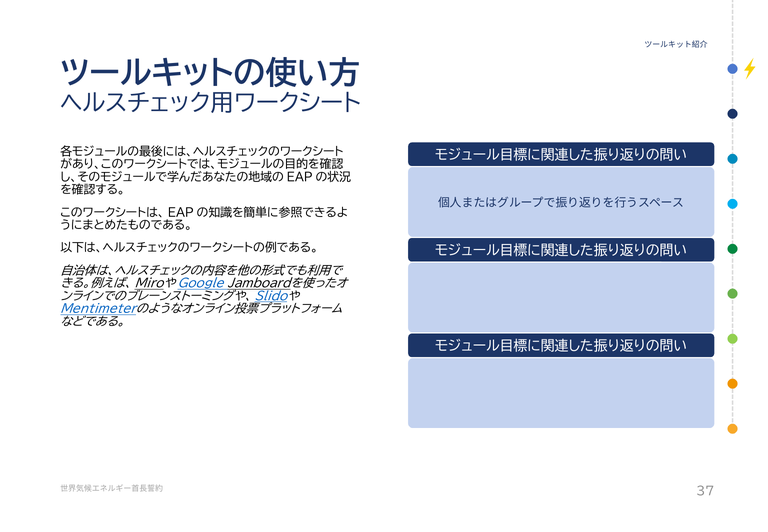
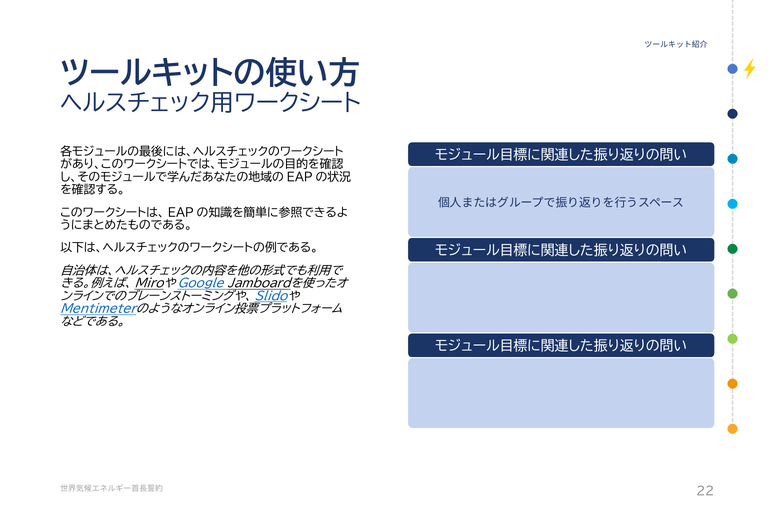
37: 37 -> 22 (705, 491)
